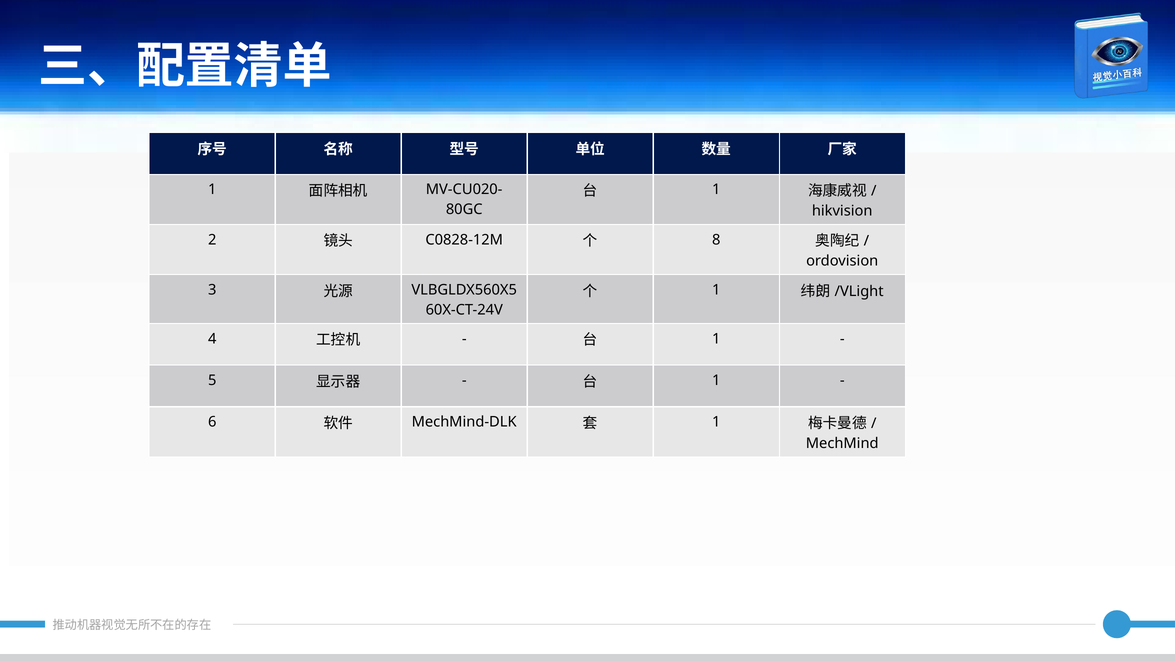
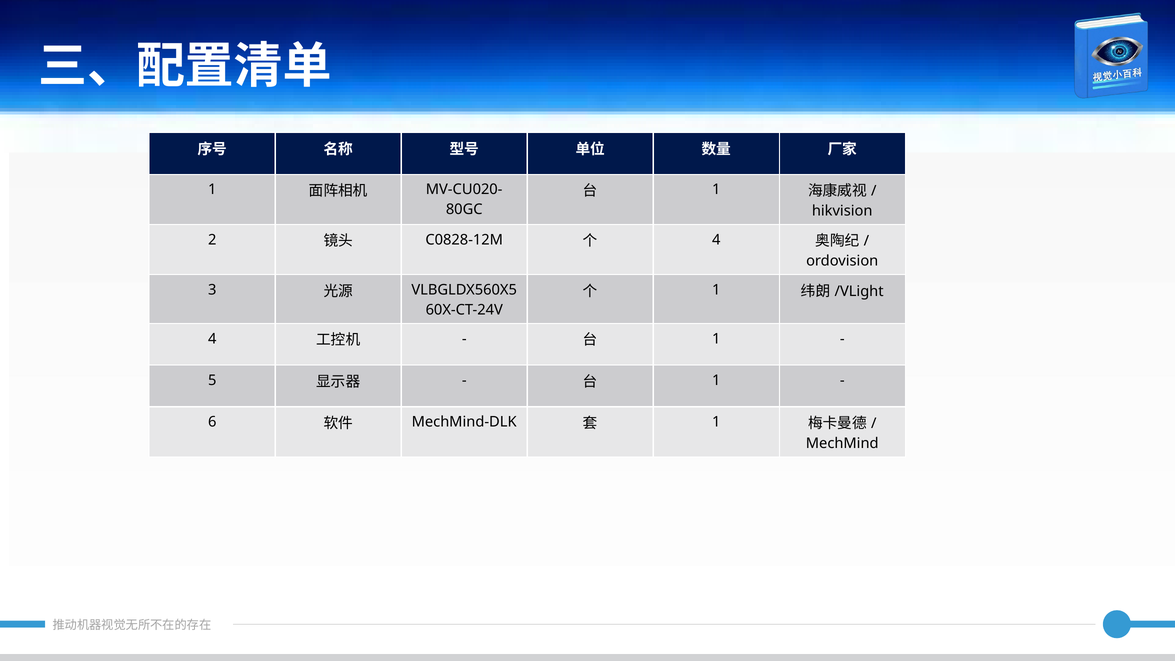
8: 8 -> 4 (716, 240)
